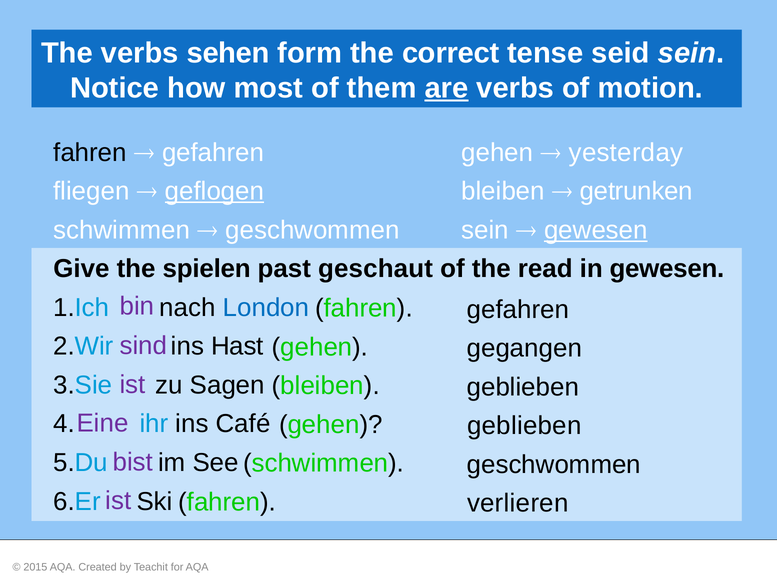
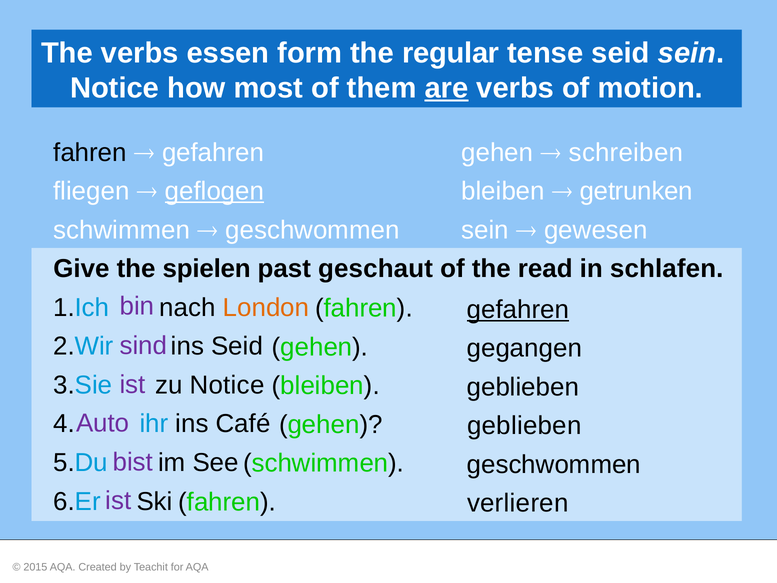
sehen: sehen -> essen (228, 53)
correct: correct -> regular (451, 53)
yesterday: yesterday -> schreiben (626, 152)
gewesen underline: present -> none (596, 230)
in gewesen: gewesen -> schlafen (667, 269)
London colour: blue -> orange (266, 307)
gefahren underline: none -> present (518, 309)
ins Hast: Hast -> Seid (237, 346)
zu Sagen: Sagen -> Notice (227, 385)
Eine: Eine -> Auto (103, 423)
